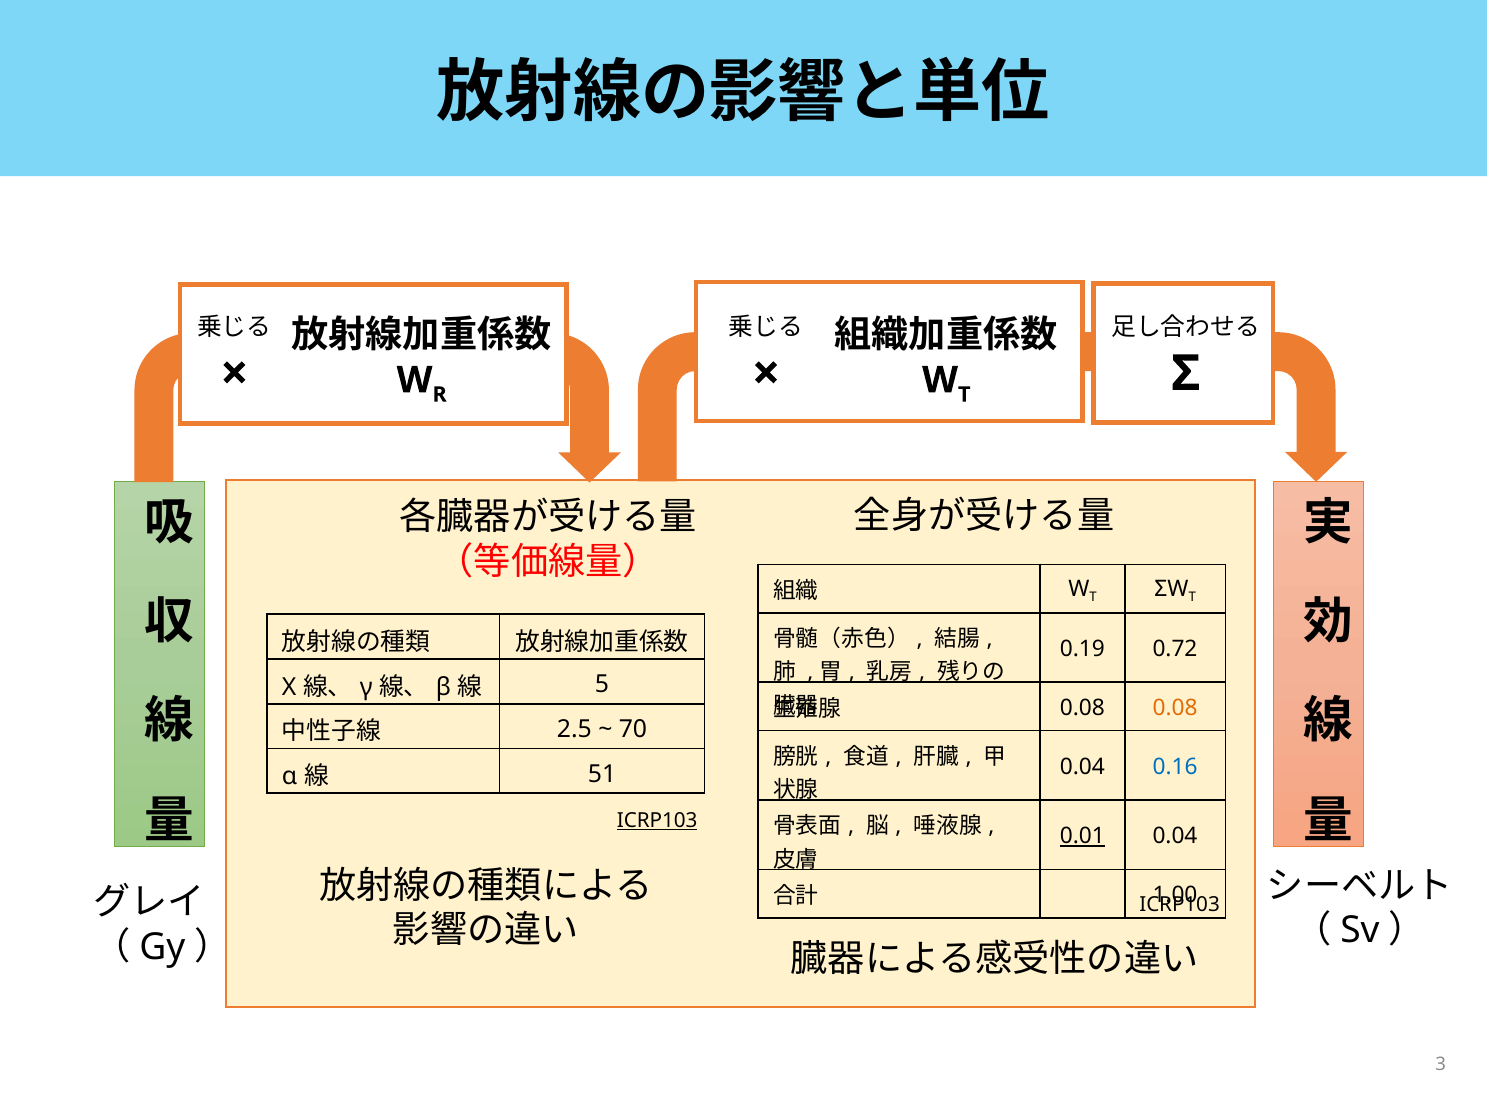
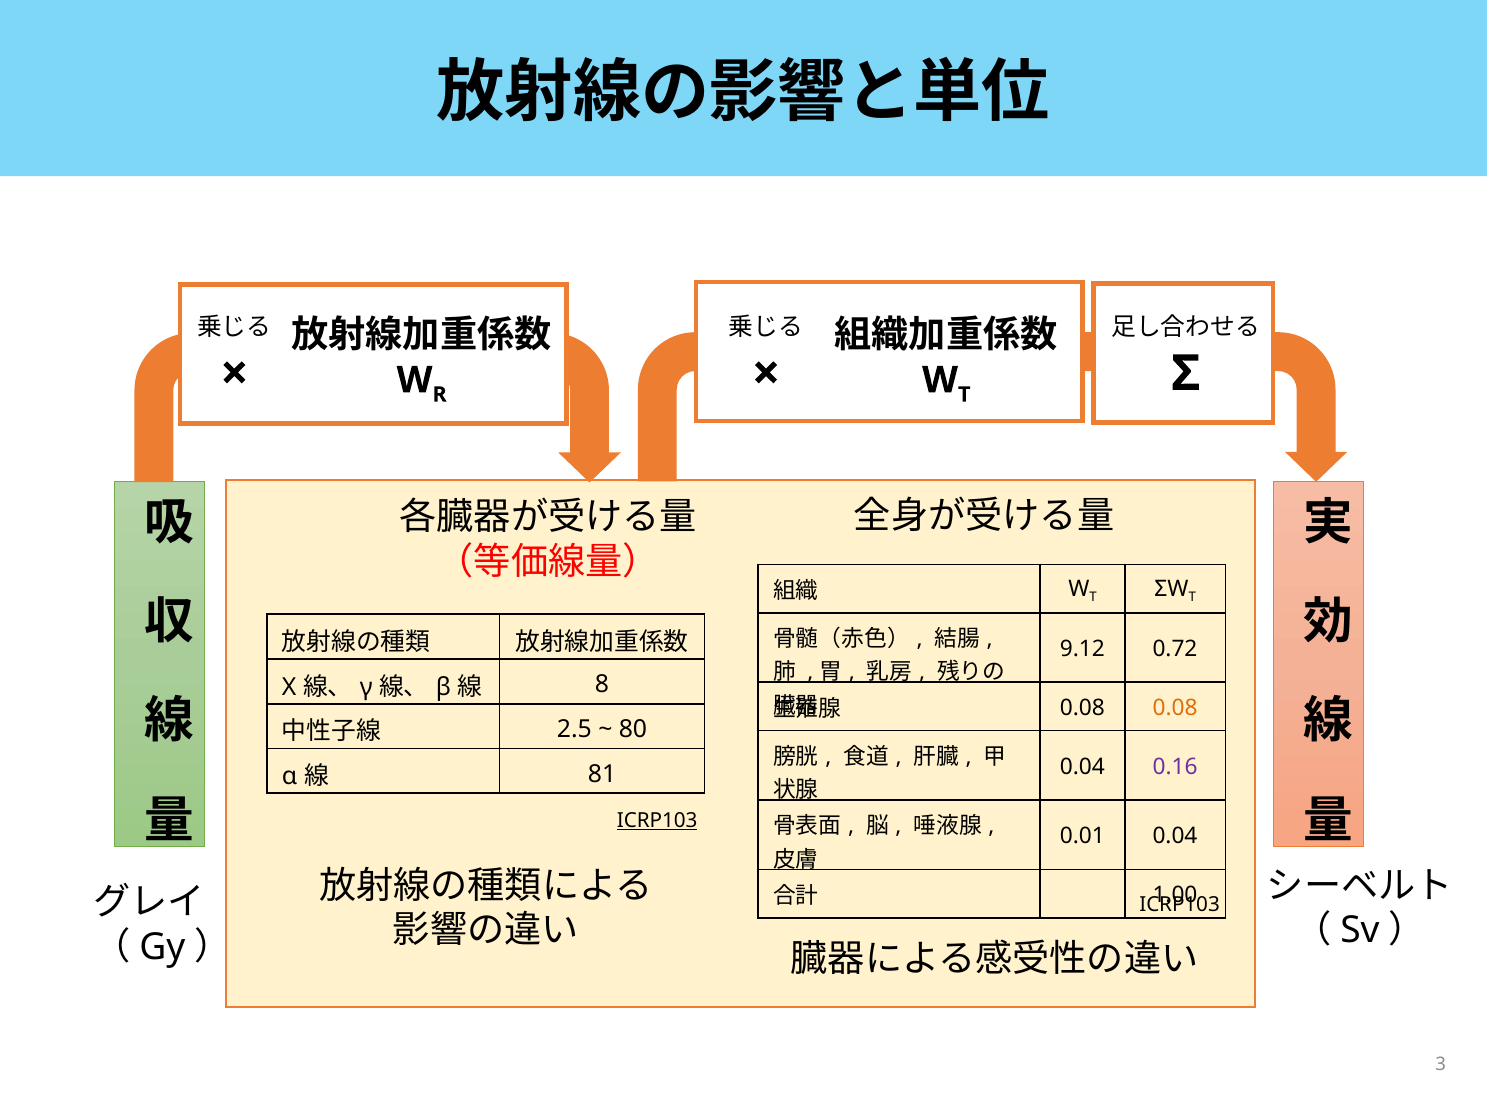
0.19: 0.19 -> 9.12 (1082, 648)
5: 5 -> 8 (602, 684)
70: 70 -> 80 (633, 729)
0.16 colour: blue -> purple (1175, 766)
51: 51 -> 81 (602, 774)
0.01 underline: present -> none (1082, 836)
